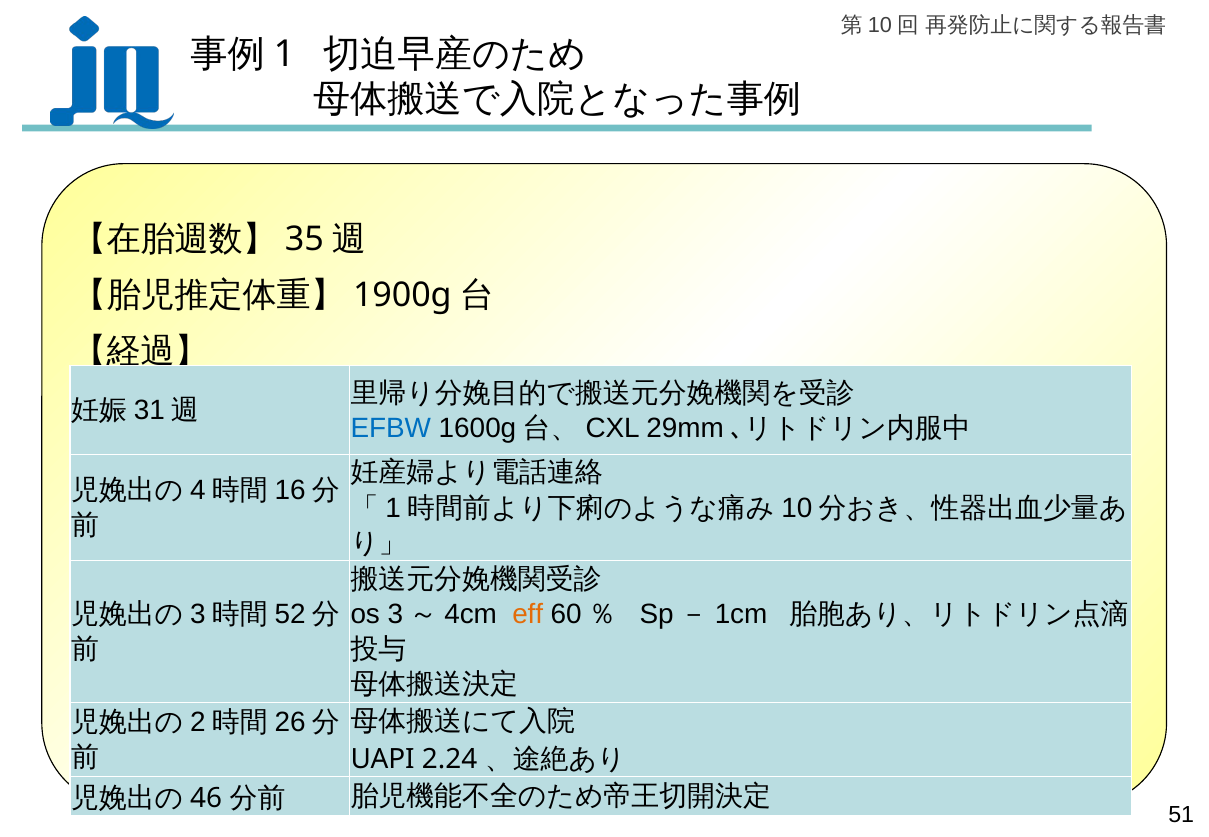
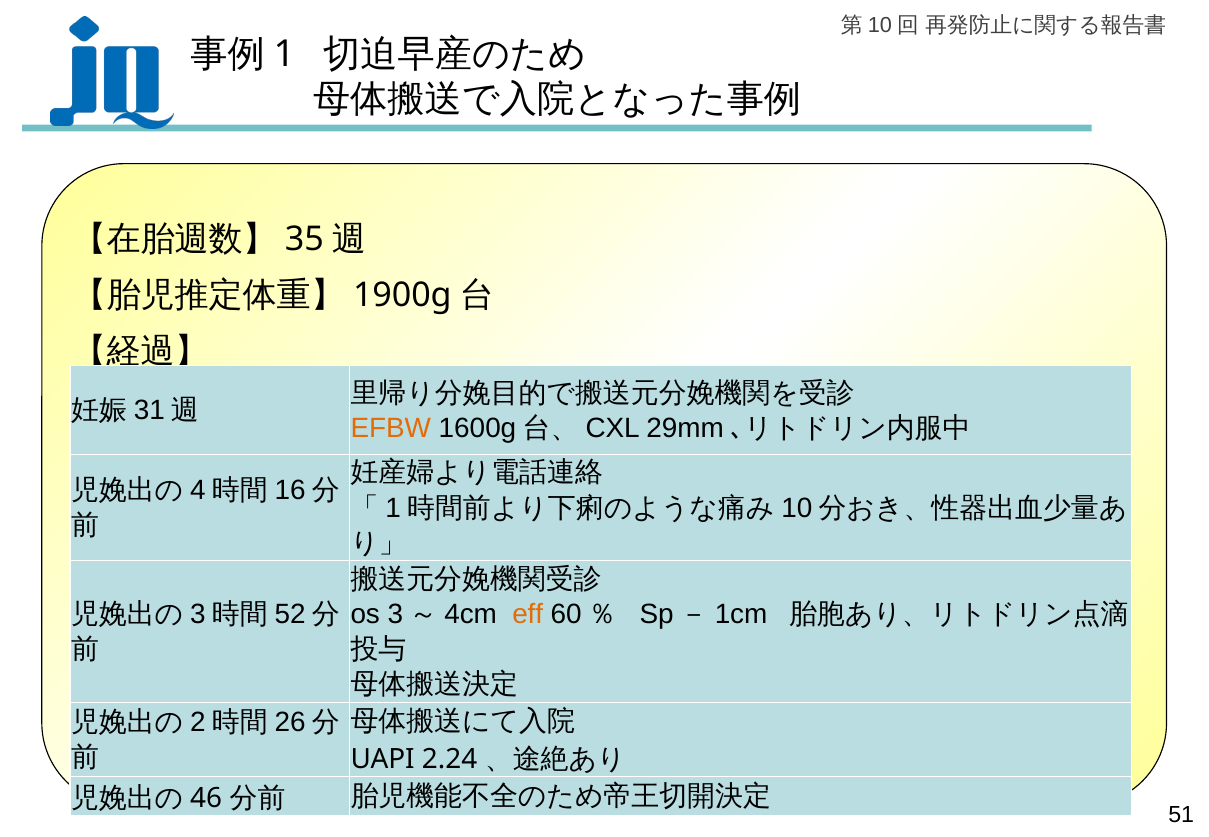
EFBW colour: blue -> orange (391, 428)
